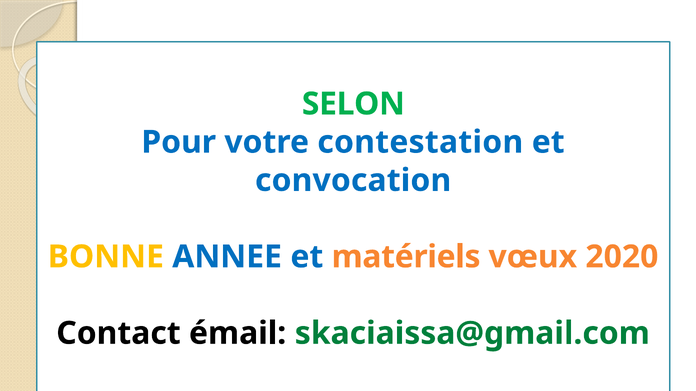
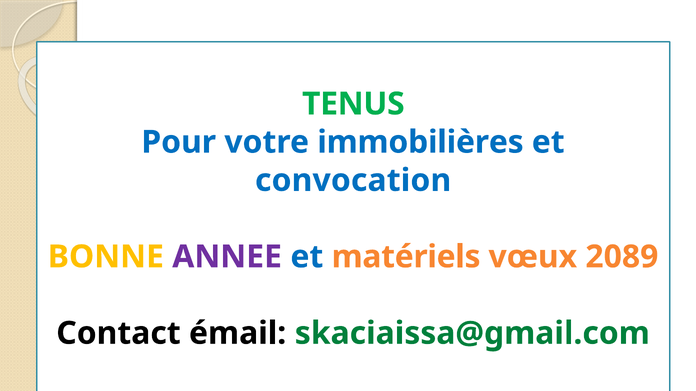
SELON: SELON -> TENUS (353, 104)
contestation: contestation -> immobilières (420, 142)
ANNEE colour: blue -> purple (227, 257)
2020: 2020 -> 2089 (622, 257)
